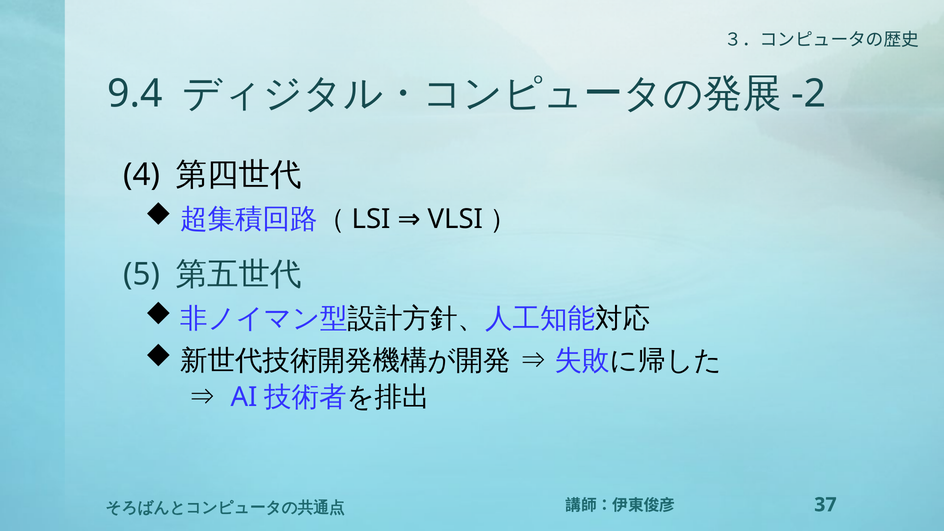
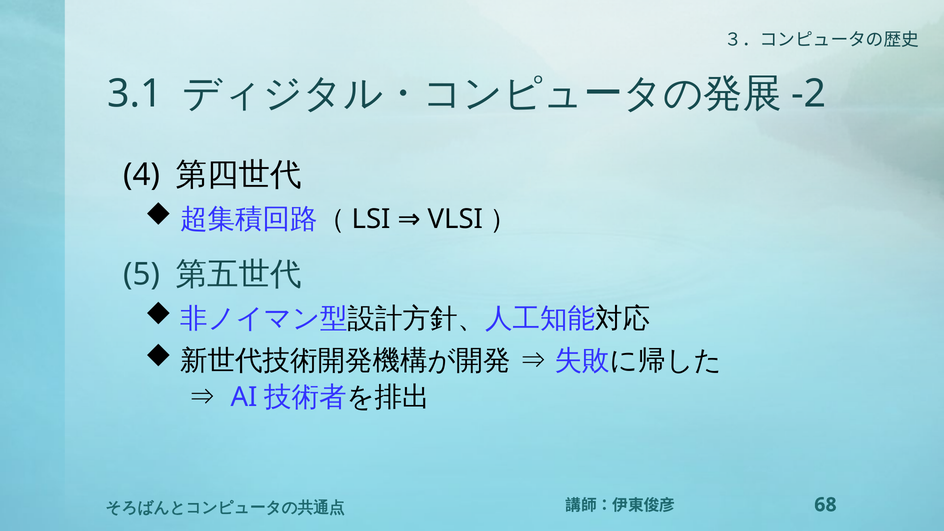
9.4: 9.4 -> 3.1 (135, 94)
37: 37 -> 68 (825, 505)
